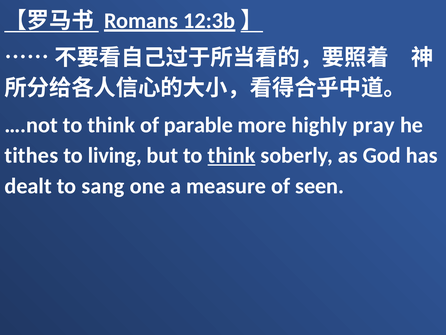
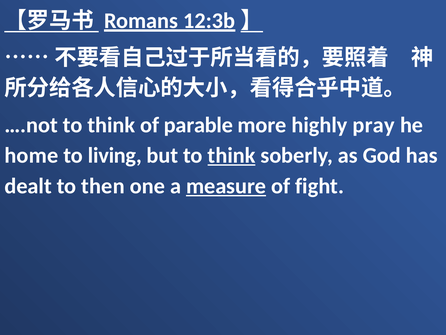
tithes: tithes -> home (31, 155)
sang: sang -> then (103, 186)
measure underline: none -> present (226, 186)
seen: seen -> fight (320, 186)
